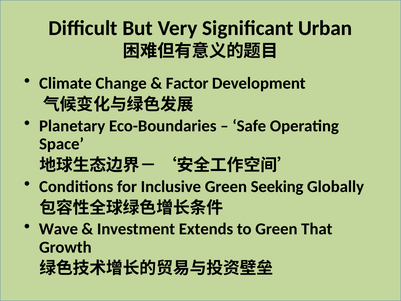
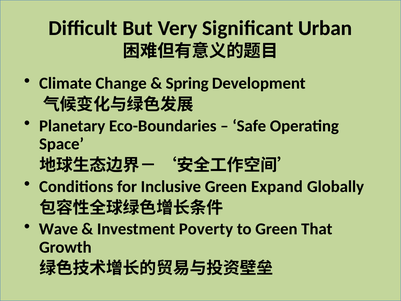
Factor: Factor -> Spring (187, 83)
Seeking: Seeking -> Expand (277, 186)
Extends: Extends -> Poverty (206, 229)
